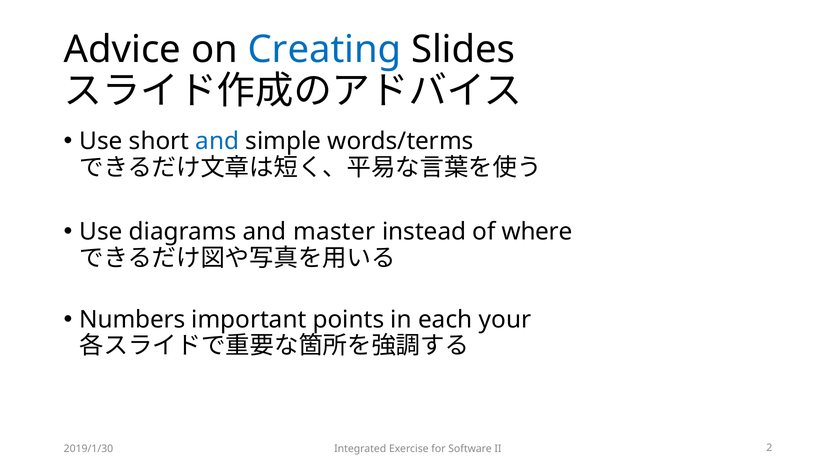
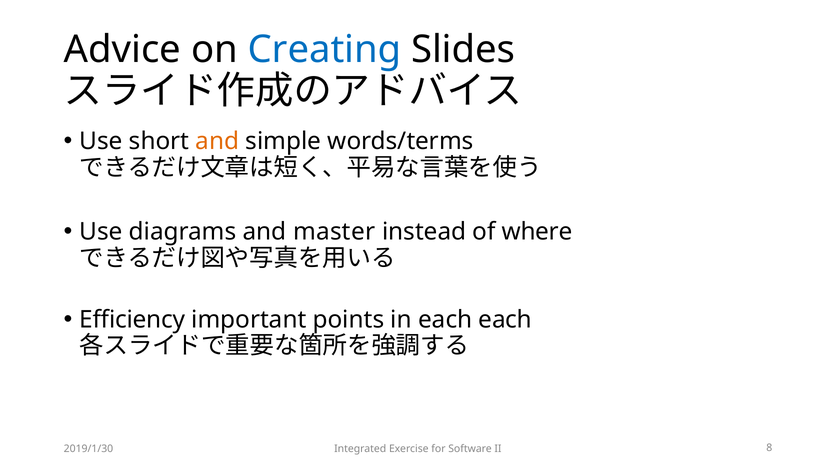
and colour: blue -> orange (217, 141)
Numbers: Numbers -> Efficiency (132, 320)
each your: your -> each (505, 320)
2: 2 -> 8 (769, 448)
